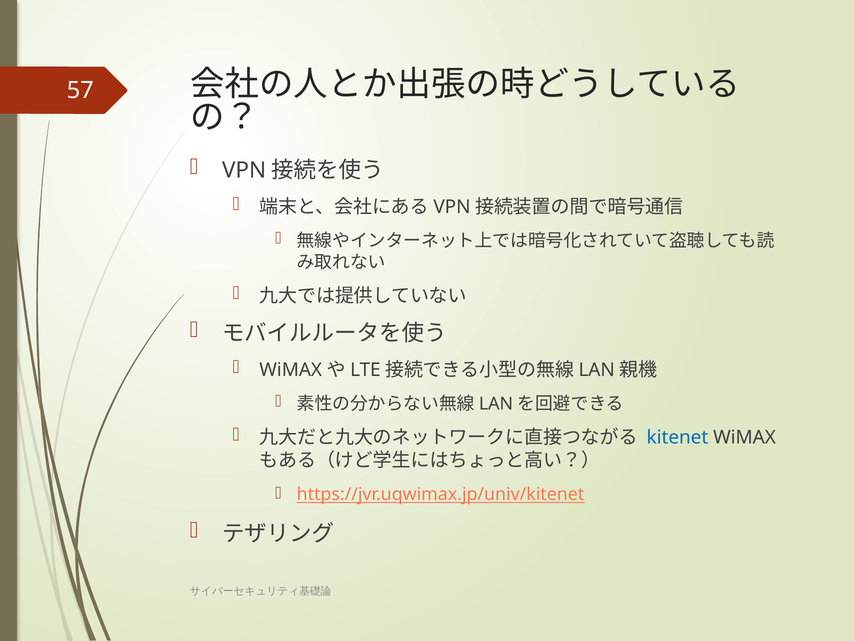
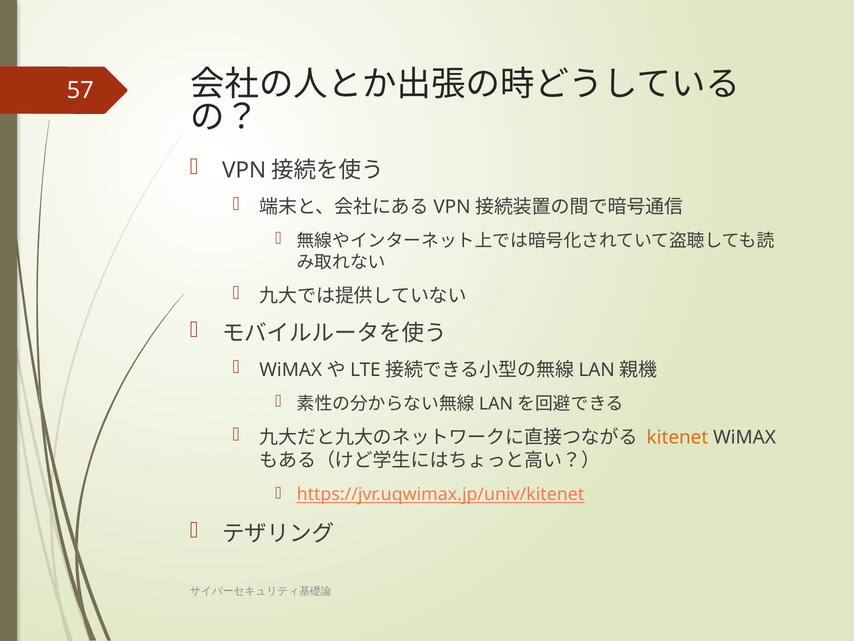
kitenet colour: blue -> orange (677, 437)
